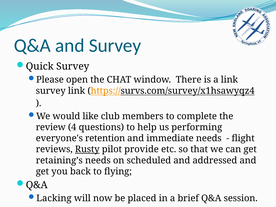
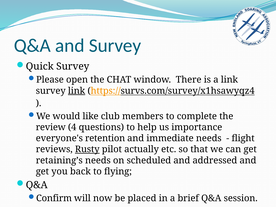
link underline: none -> present (77, 91)
performing: performing -> importance (197, 127)
provide: provide -> actually (142, 149)
Lacking: Lacking -> Confirm (54, 198)
